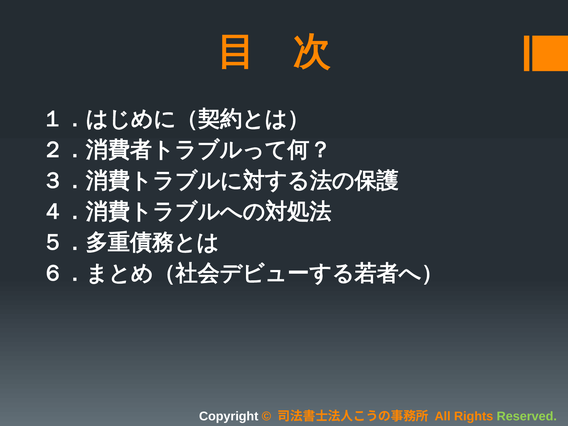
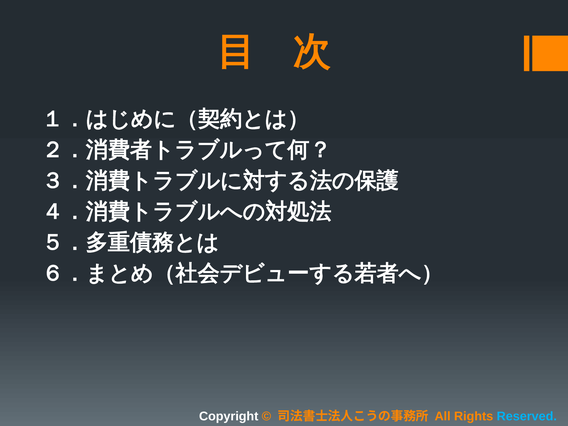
Reserved colour: light green -> light blue (527, 416)
